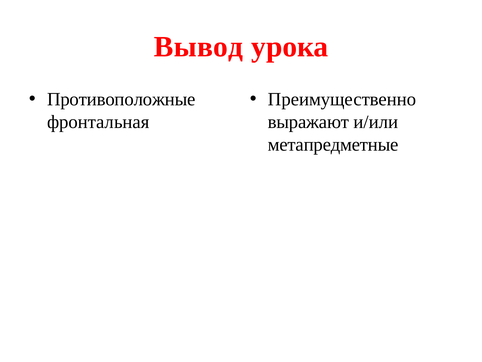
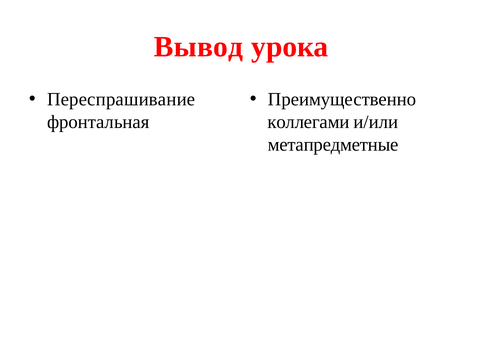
Противоположные: Противоположные -> Переспрашивание (121, 99)
выражают: выражают -> коллегами (308, 122)
